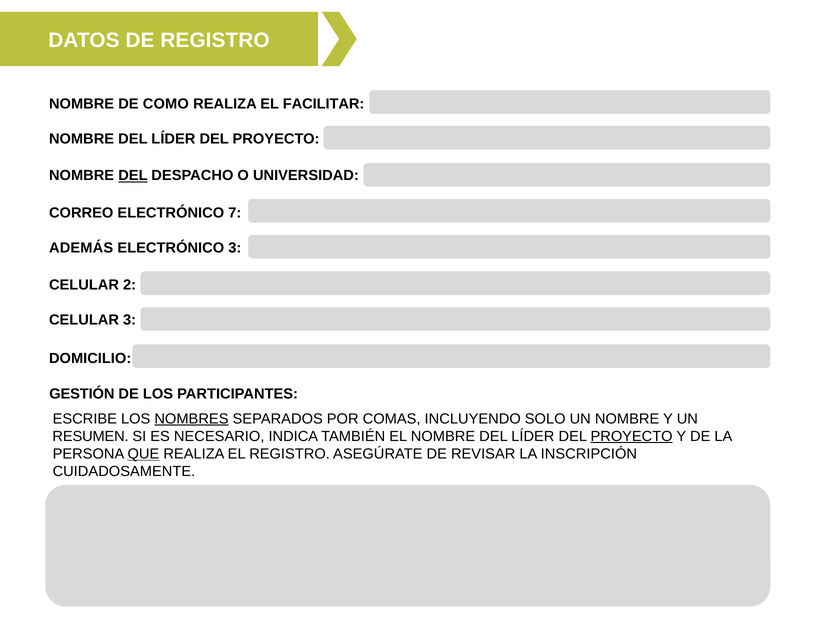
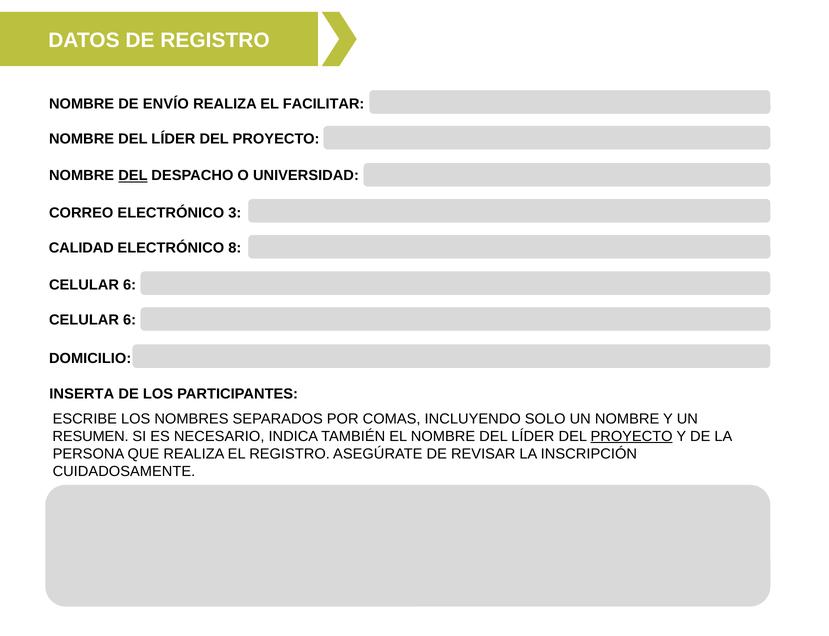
COMO: COMO -> ENVÍO (166, 104)
7: 7 -> 3 (235, 213)
ADEMÁS: ADEMÁS -> CALIDAD (81, 248)
ELECTRÓNICO 3: 3 -> 8 (235, 248)
2: 2 -> 6 (130, 285)
3: 3 -> 6 (130, 320)
GESTIÓN: GESTIÓN -> INSERTA (82, 394)
NOMBRES underline: present -> none (191, 419)
QUE underline: present -> none (143, 454)
